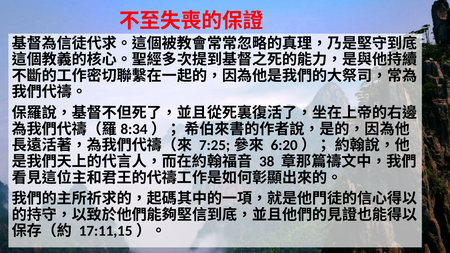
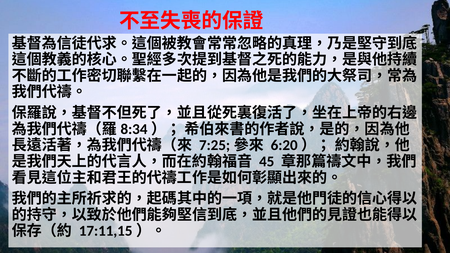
38: 38 -> 45 (267, 162)
